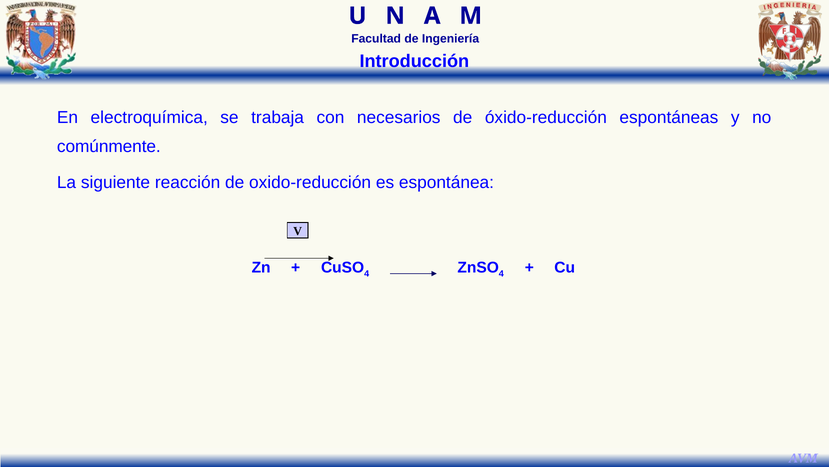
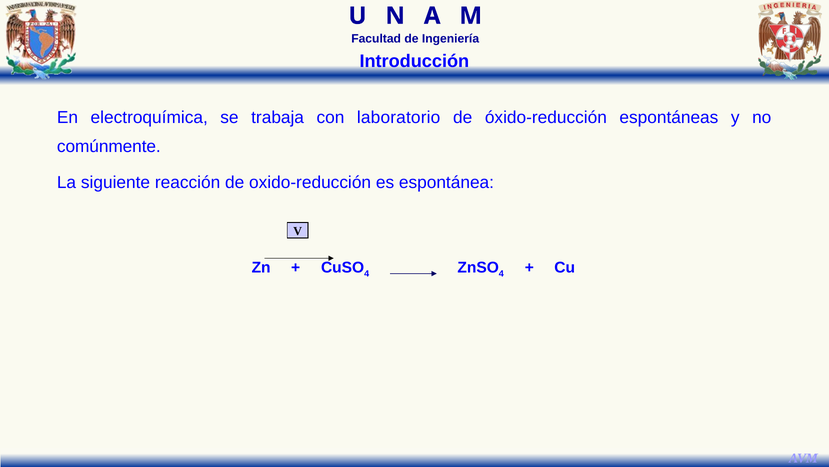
necesarios: necesarios -> laboratorio (399, 117)
